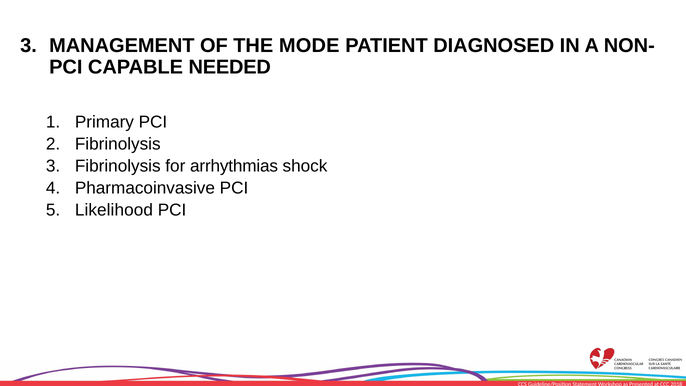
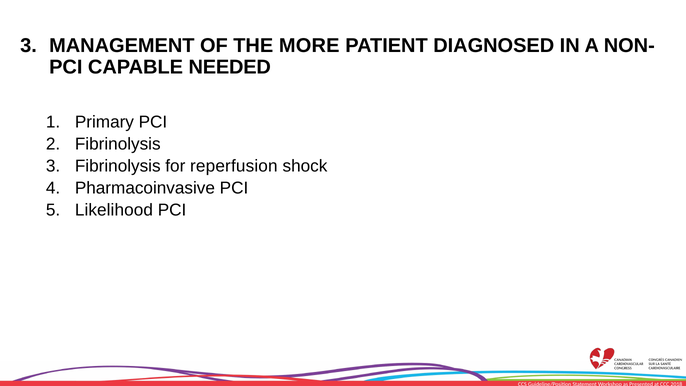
MODE: MODE -> MORE (309, 46)
arrhythmias: arrhythmias -> reperfusion (234, 166)
